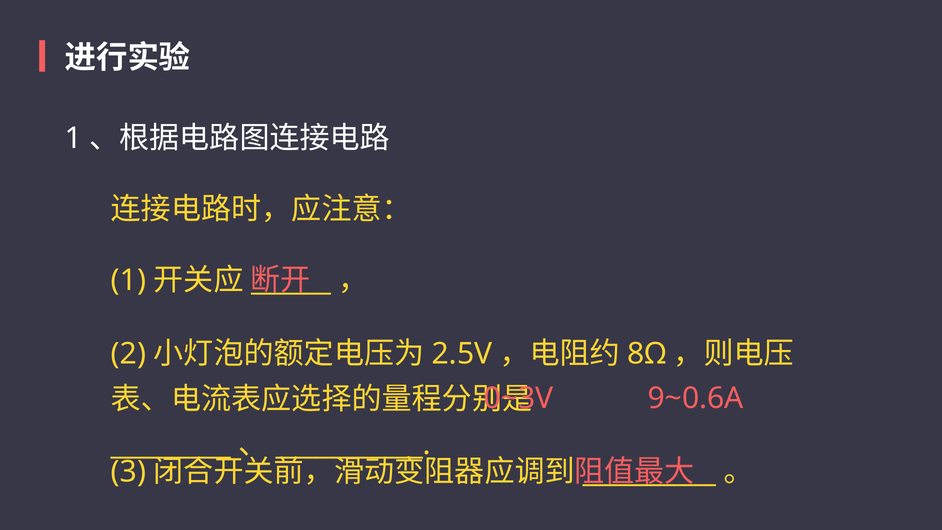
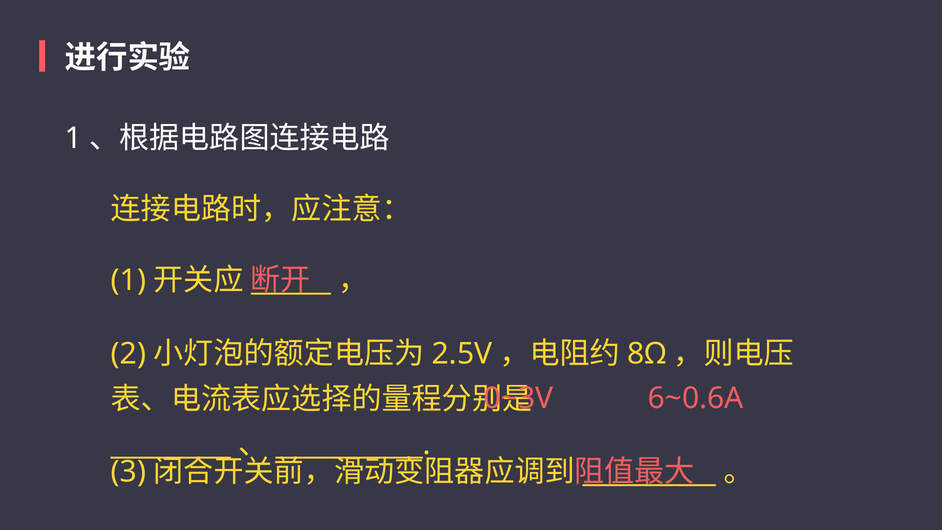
9~0.6A: 9~0.6A -> 6~0.6A (696, 398)
